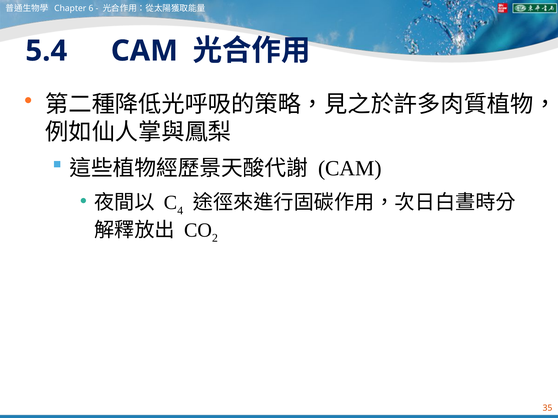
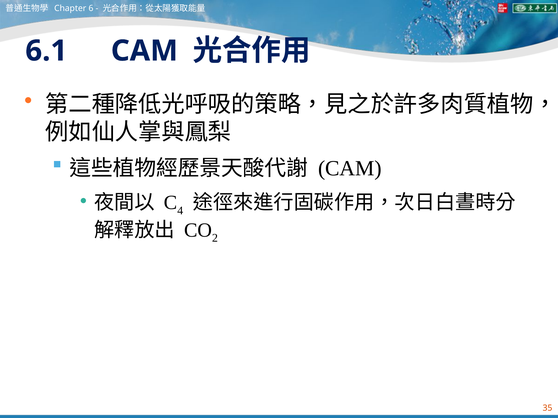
5.4: 5.4 -> 6.1 (46, 51)
